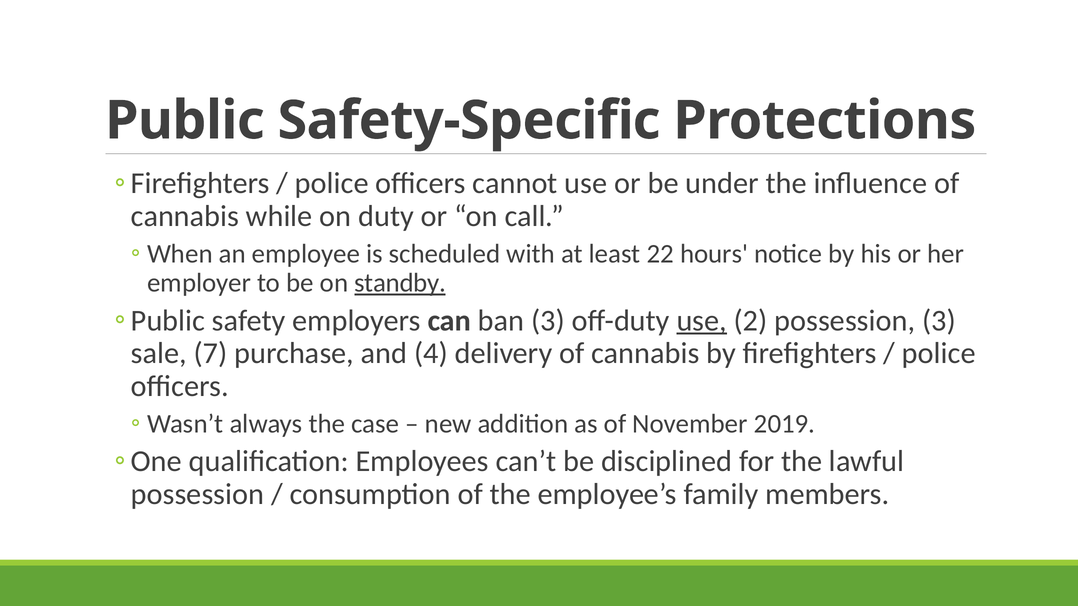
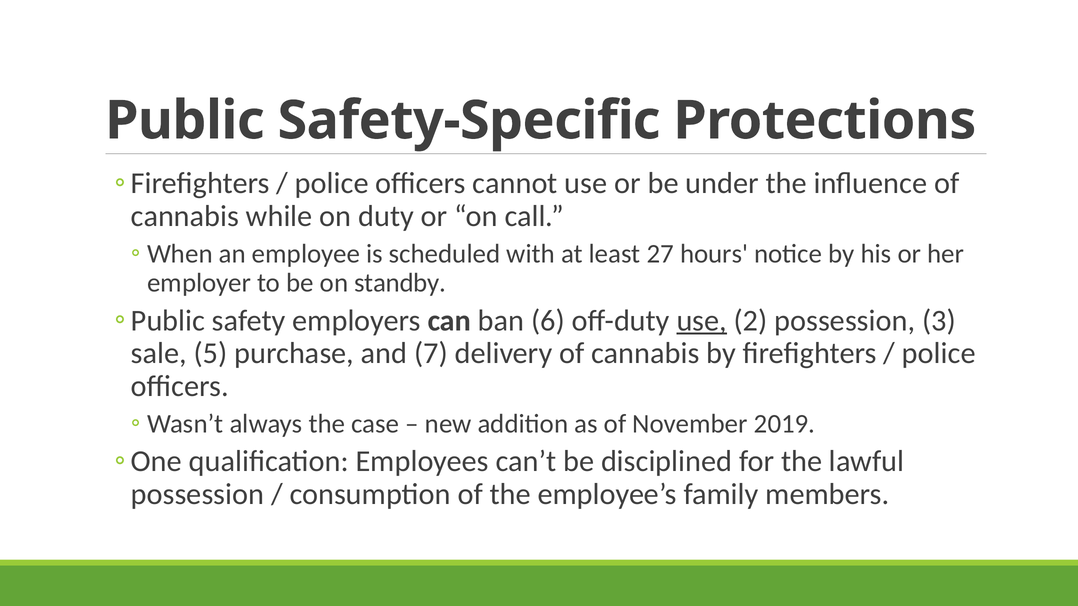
22: 22 -> 27 (660, 254)
standby underline: present -> none (400, 283)
ban 3: 3 -> 6 (548, 321)
7: 7 -> 5 (211, 354)
4: 4 -> 7 (431, 354)
